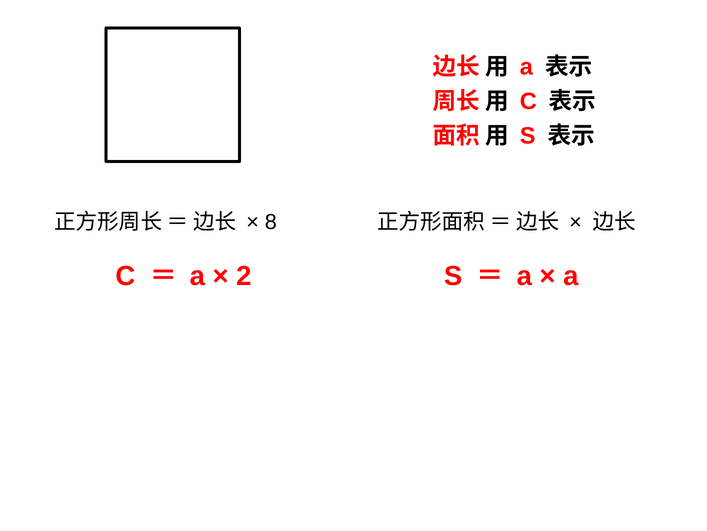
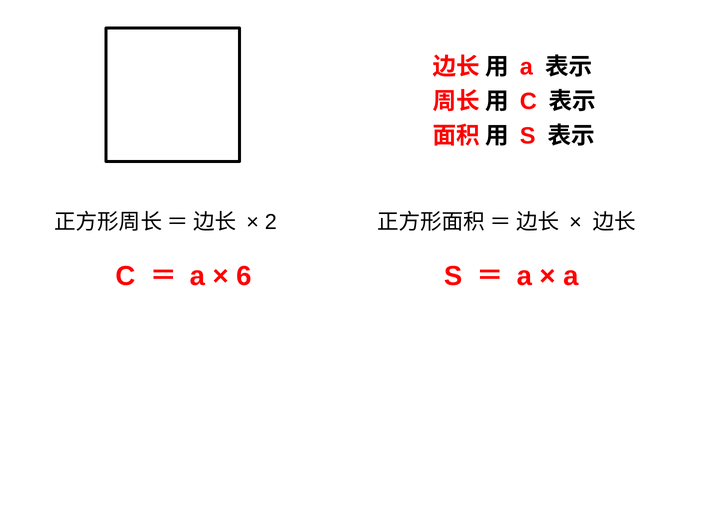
8: 8 -> 2 (271, 222)
2: 2 -> 6 (244, 276)
